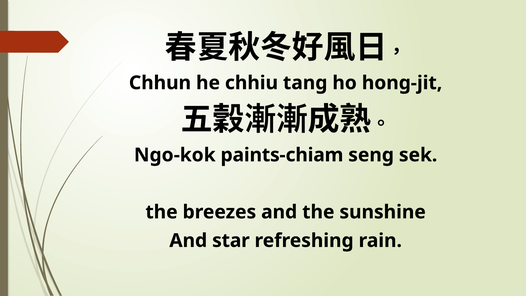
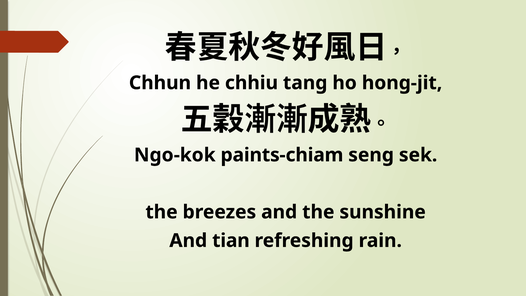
star: star -> tian (231, 240)
